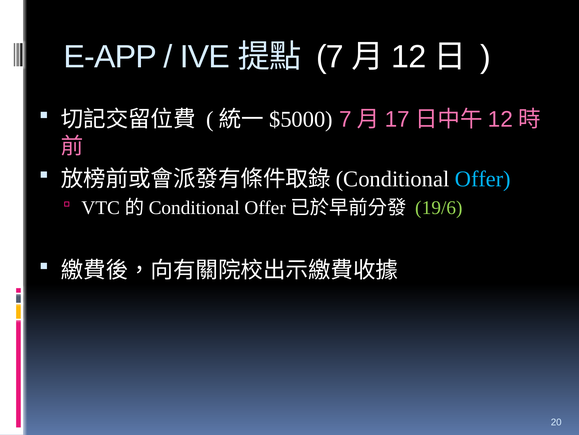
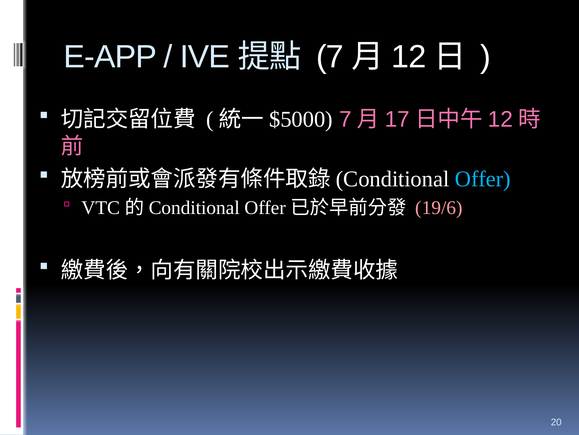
19/6 colour: light green -> pink (439, 207)
